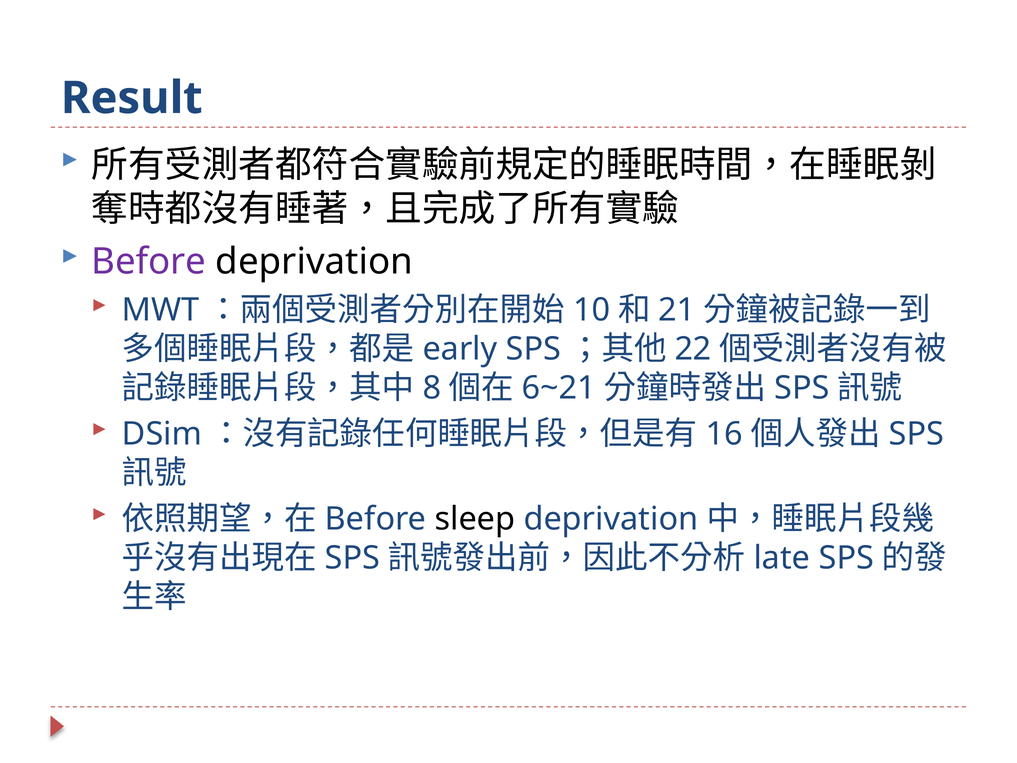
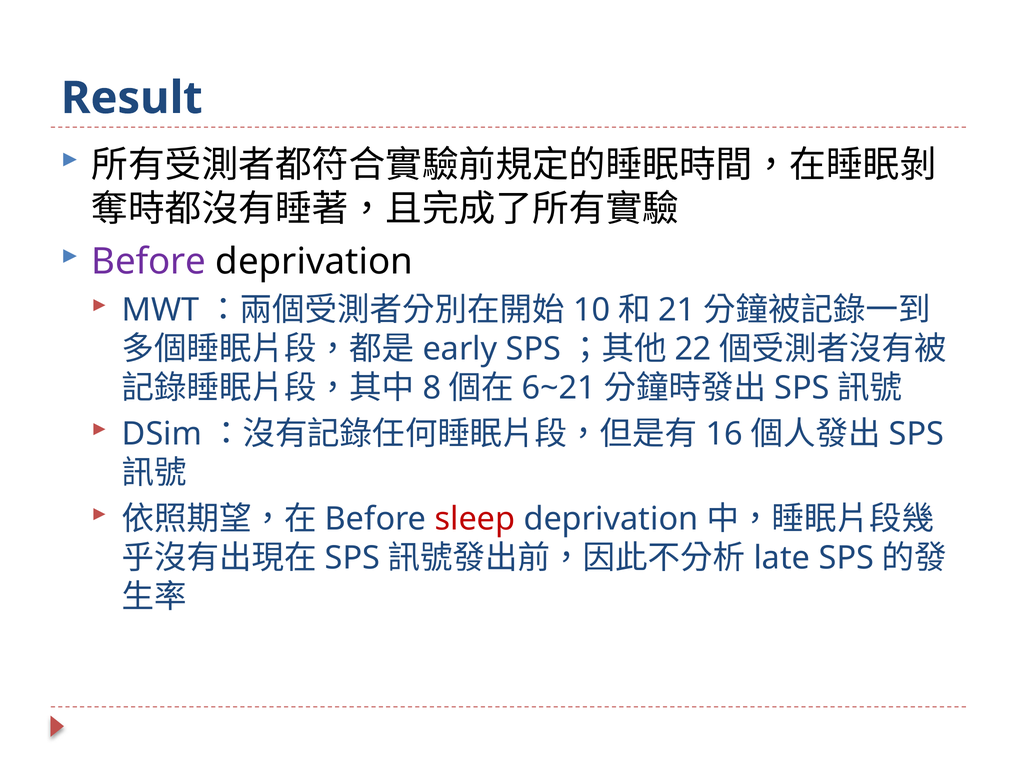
sleep colour: black -> red (475, 519)
